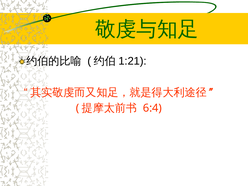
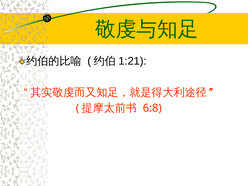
6:4: 6:4 -> 6:8 (152, 108)
